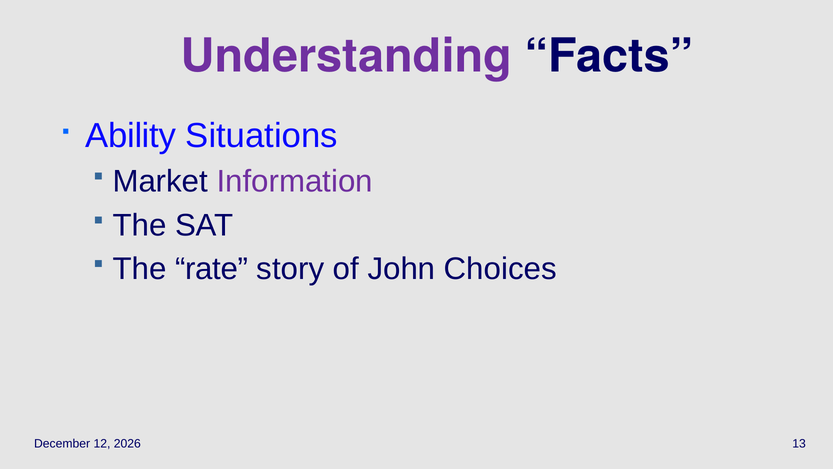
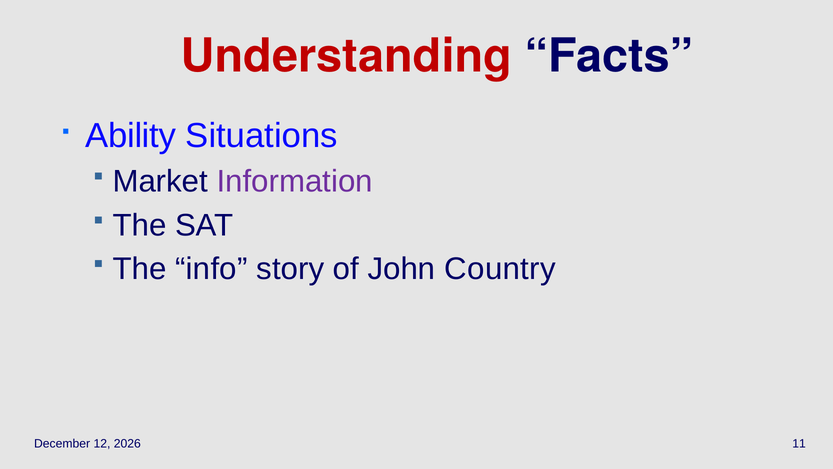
Understanding colour: purple -> red (346, 56)
rate: rate -> info (211, 269)
Choices: Choices -> Country (500, 269)
13: 13 -> 11 (799, 443)
